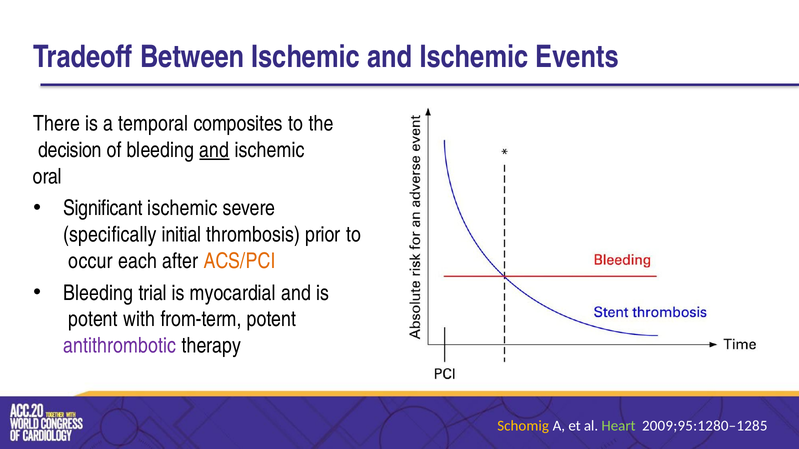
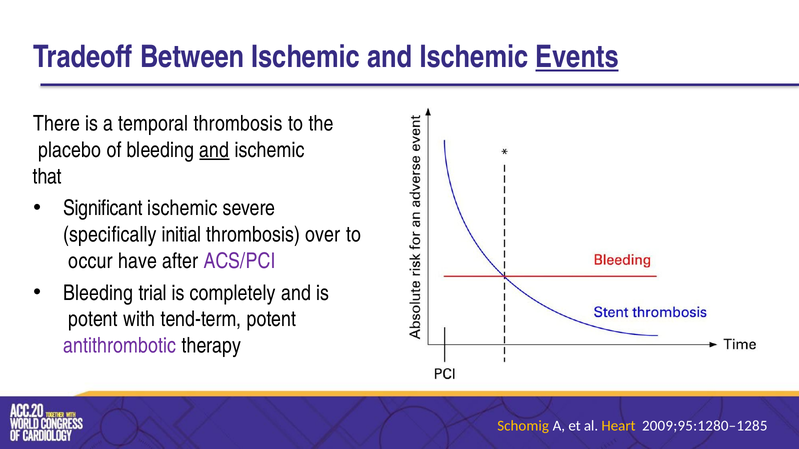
Events underline: none -> present (577, 57)
temporal composites: composites -> thrombosis (238, 124)
decision: decision -> placebo (70, 150)
oral: oral -> that (47, 177)
prior: prior -> over (323, 235)
each: each -> have (138, 261)
ACS/PCI colour: orange -> purple (239, 261)
myocardial: myocardial -> completely (233, 293)
from-term: from-term -> tend-term (201, 320)
Heart colour: light green -> yellow (619, 426)
